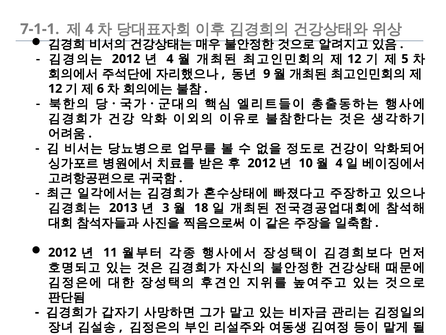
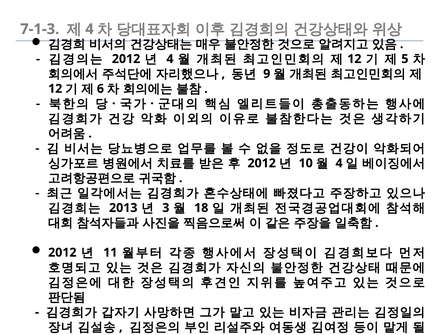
7-1-1: 7-1-1 -> 7-1-3 (40, 29)
